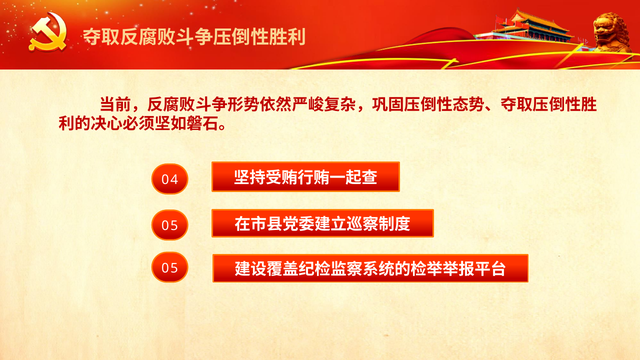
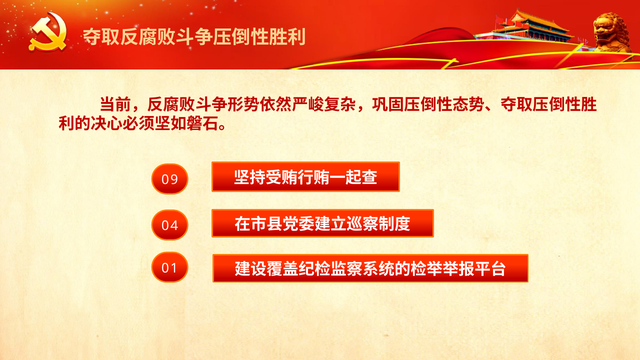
4: 4 -> 9 (174, 180)
5: 5 -> 4 (174, 226)
5: 5 -> 1 (174, 268)
